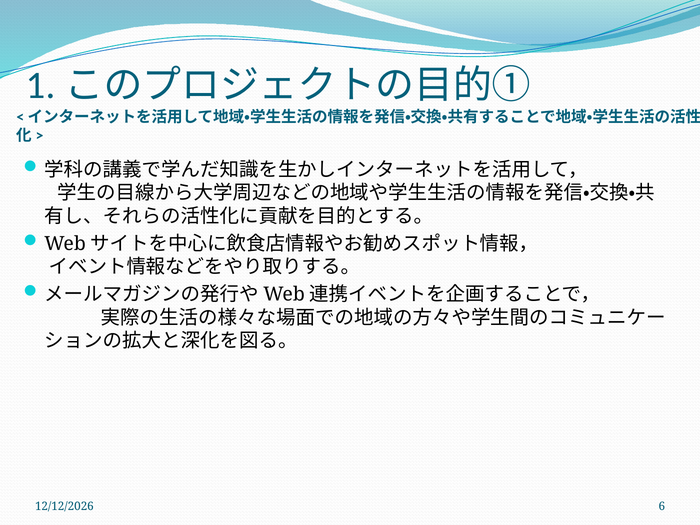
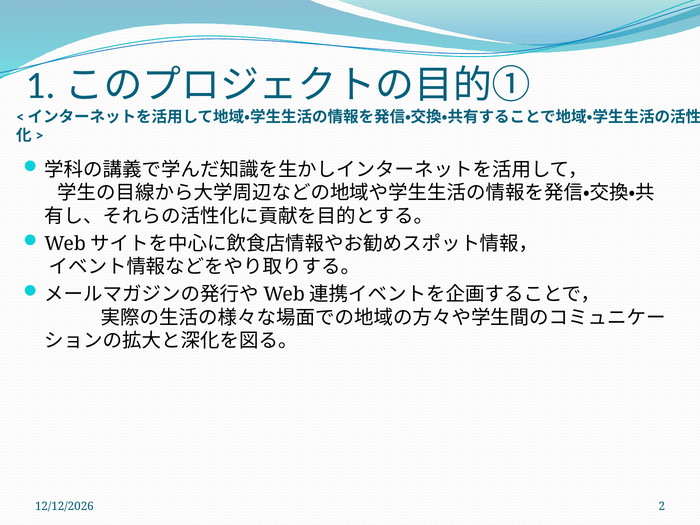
6: 6 -> 2 (662, 506)
